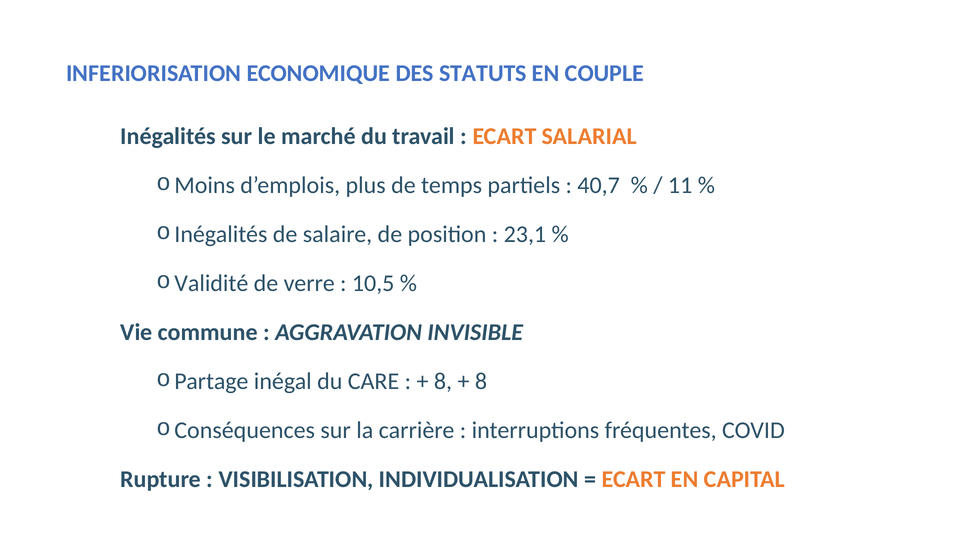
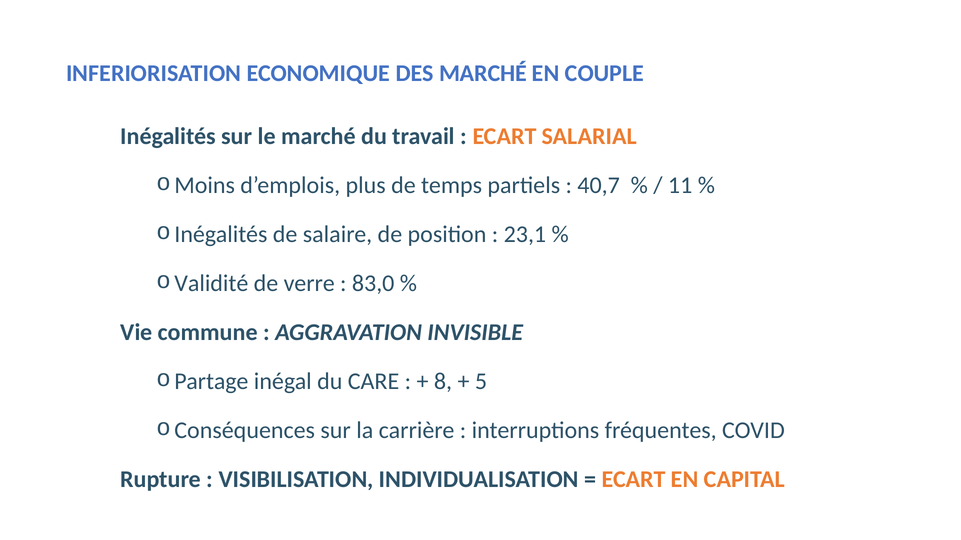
DES STATUTS: STATUTS -> MARCHÉ (483, 74)
10,5: 10,5 -> 83,0 (373, 284)
8: 8 -> 5 (481, 382)
